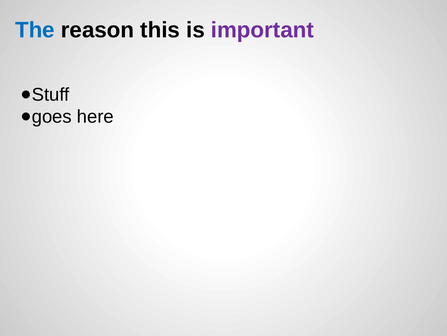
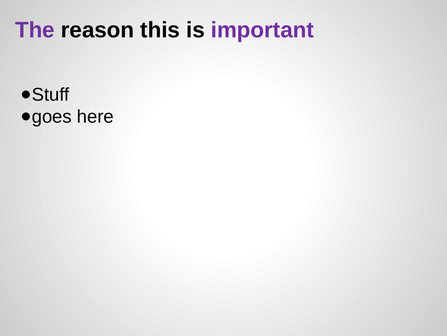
The colour: blue -> purple (35, 30)
